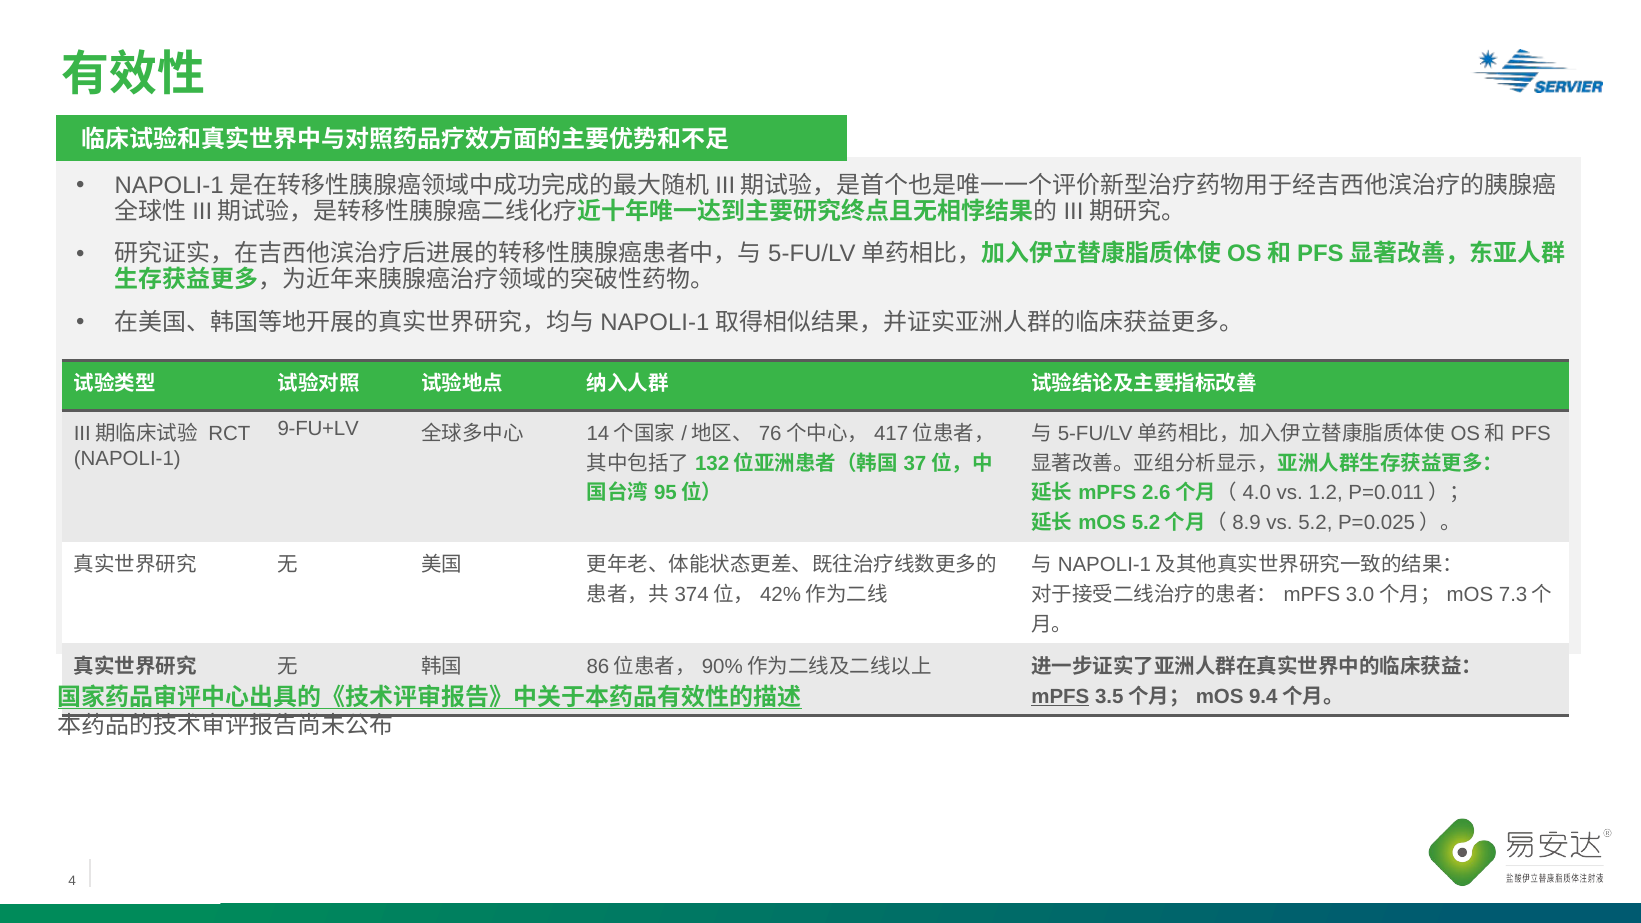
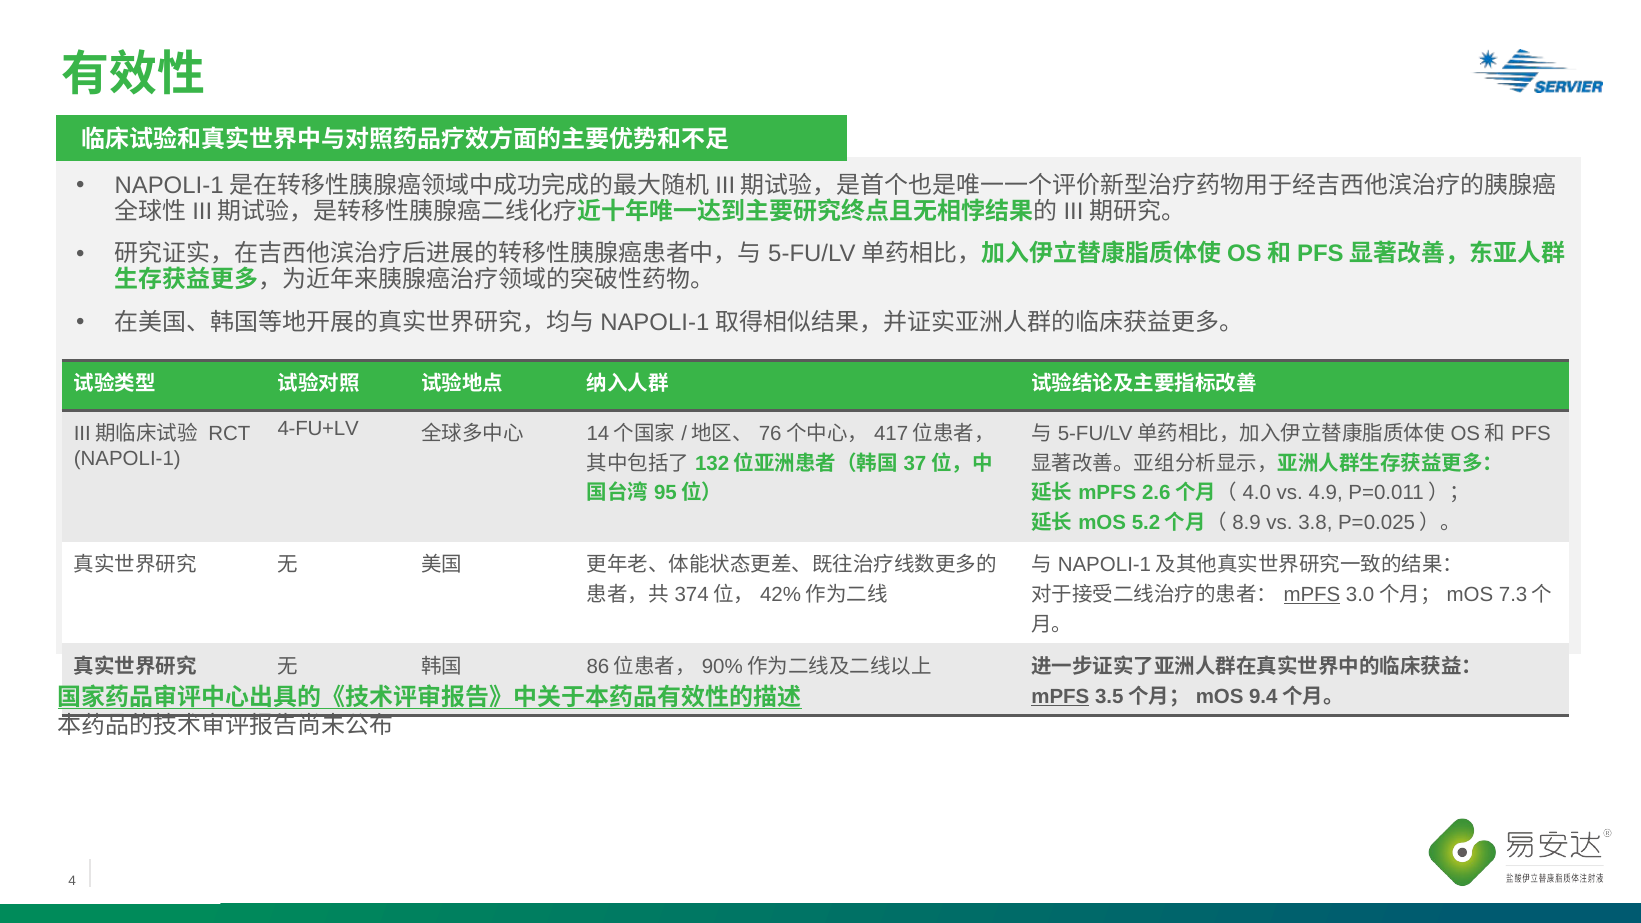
9-FU+LV: 9-FU+LV -> 4-FU+LV (318, 429)
1.2: 1.2 -> 4.9 (1326, 493)
5.2: 5.2 -> 3.8 (1315, 523)
mPFS underline: none -> present (1312, 595)
